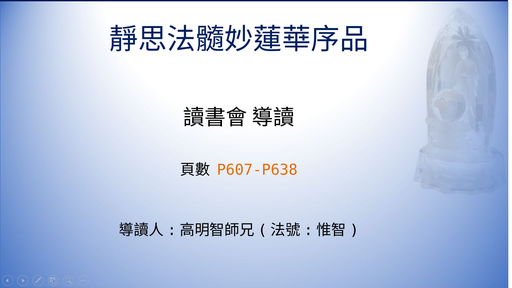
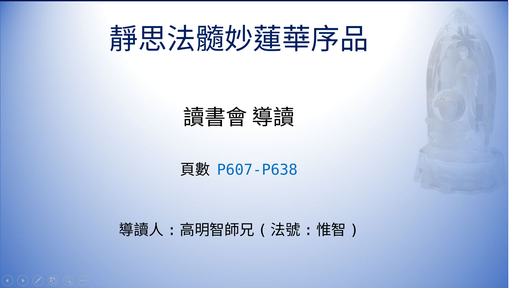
P607-P638 colour: orange -> blue (257, 170)
